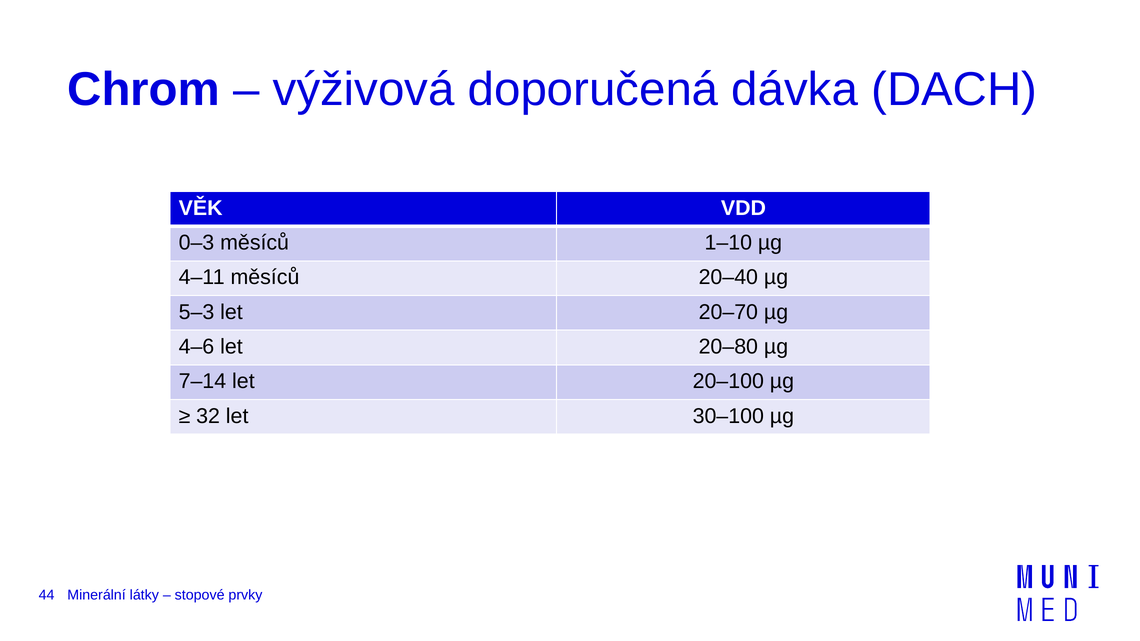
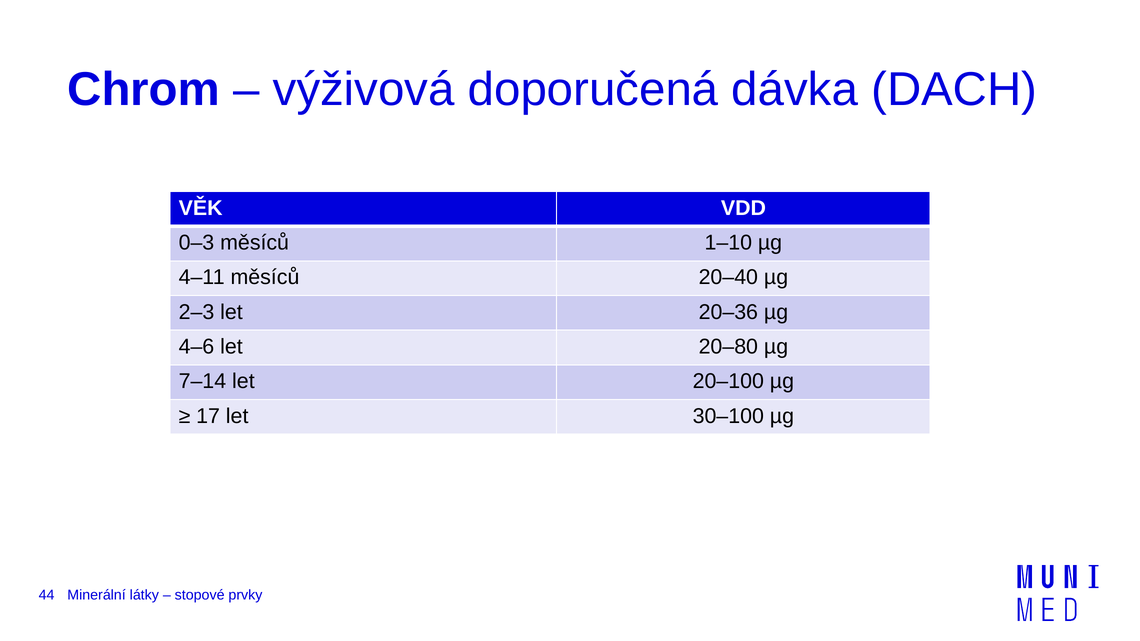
5–3: 5–3 -> 2–3 (196, 312)
20–70: 20–70 -> 20–36 (728, 312)
32: 32 -> 17 (208, 416)
